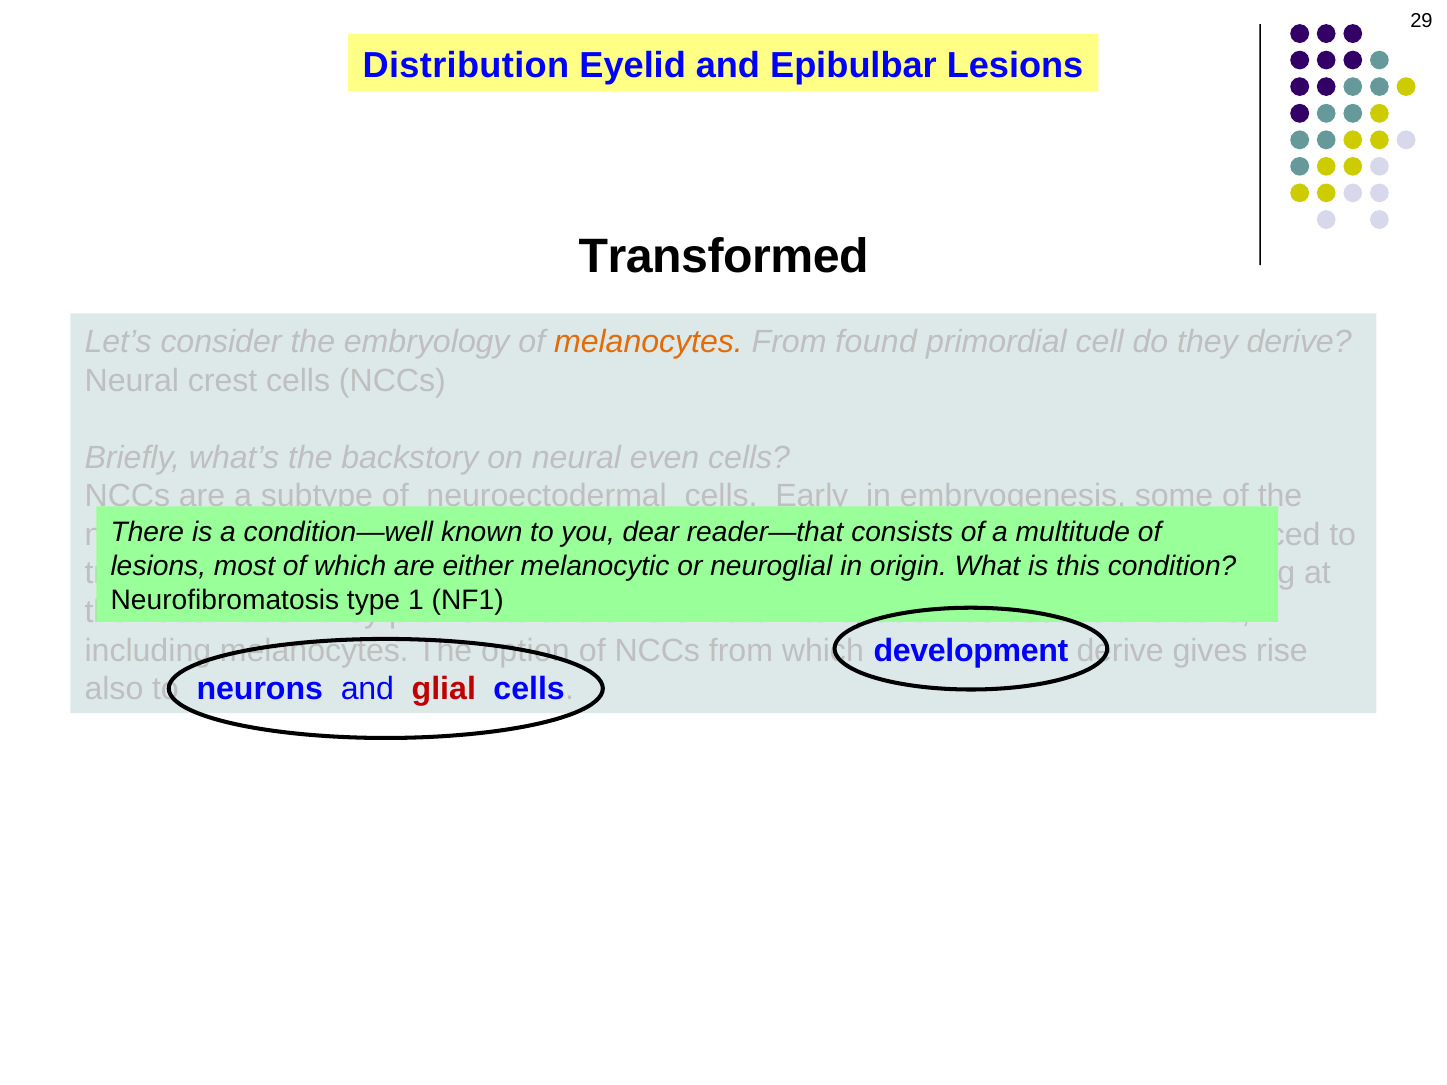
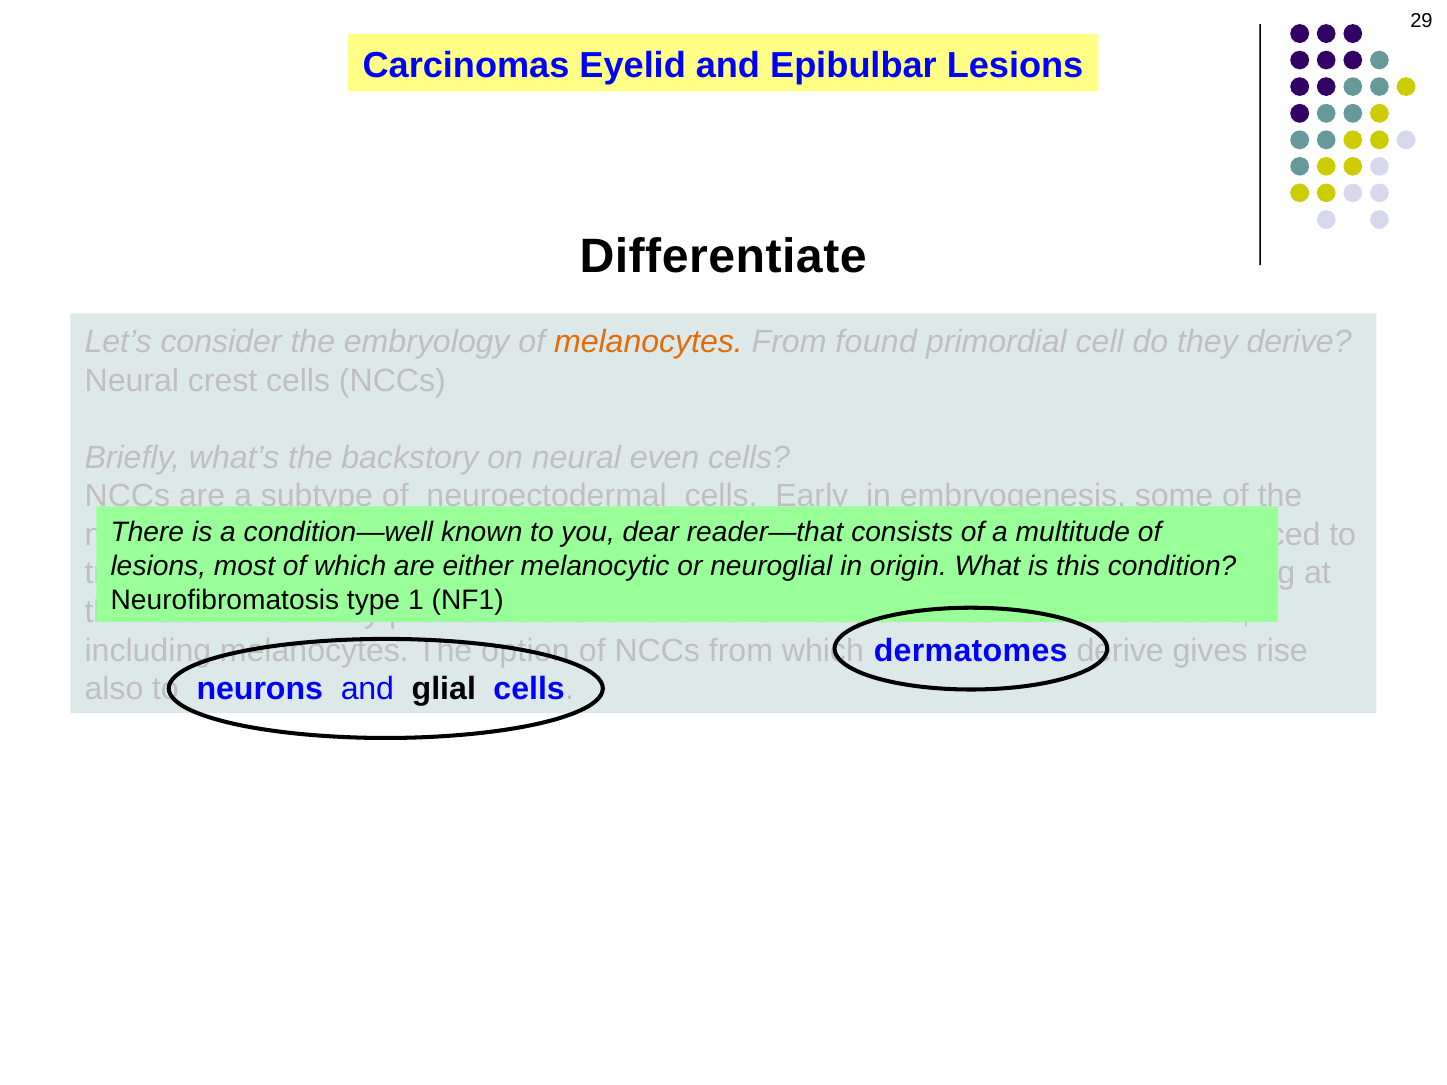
Distribution: Distribution -> Carcinomas (466, 65)
Transformed: Transformed -> Differentiate (723, 256)
development: development -> dermatomes (971, 651)
glial colour: red -> black (444, 689)
